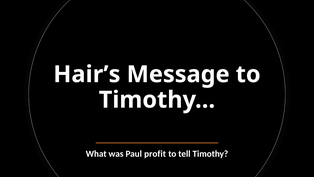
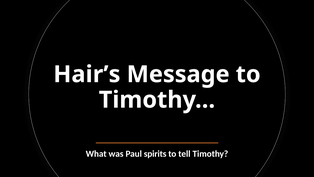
profit: profit -> spirits (155, 153)
